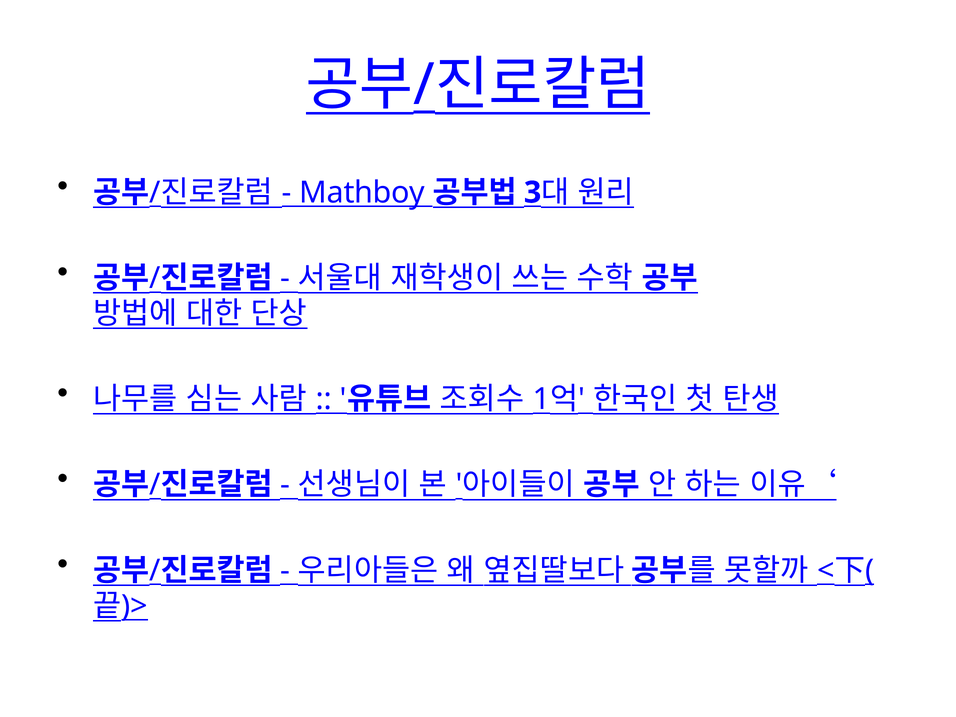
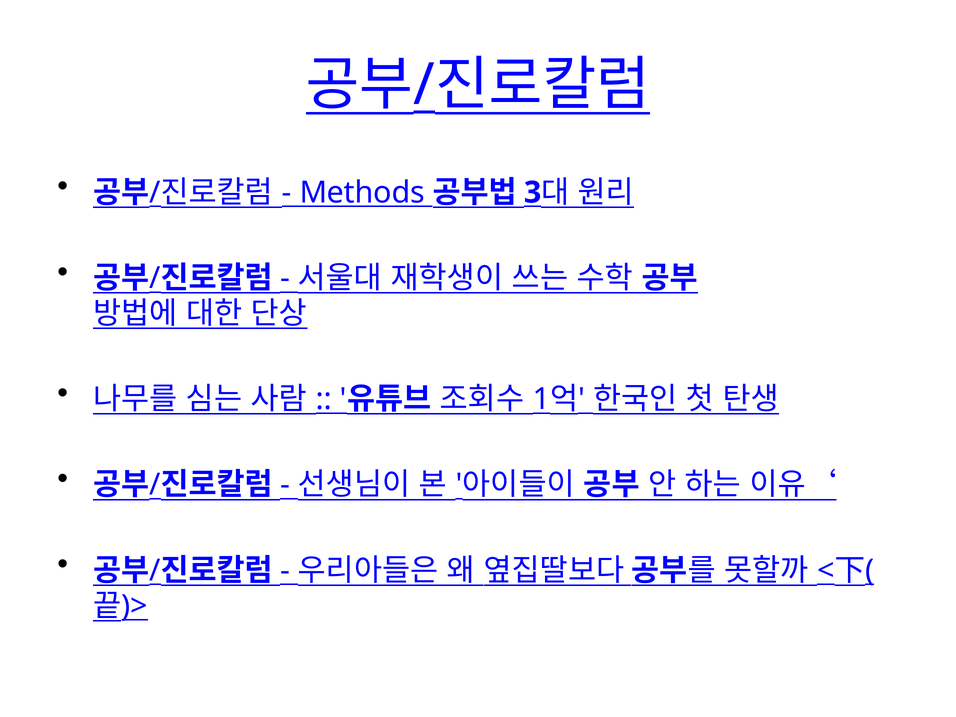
Mathboy: Mathboy -> Methods (362, 193)
